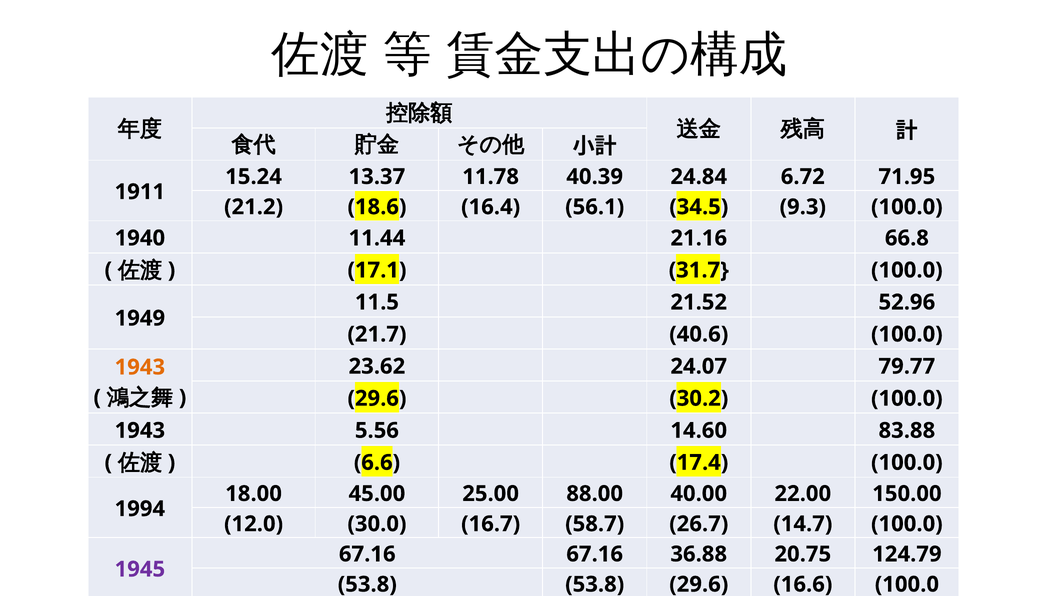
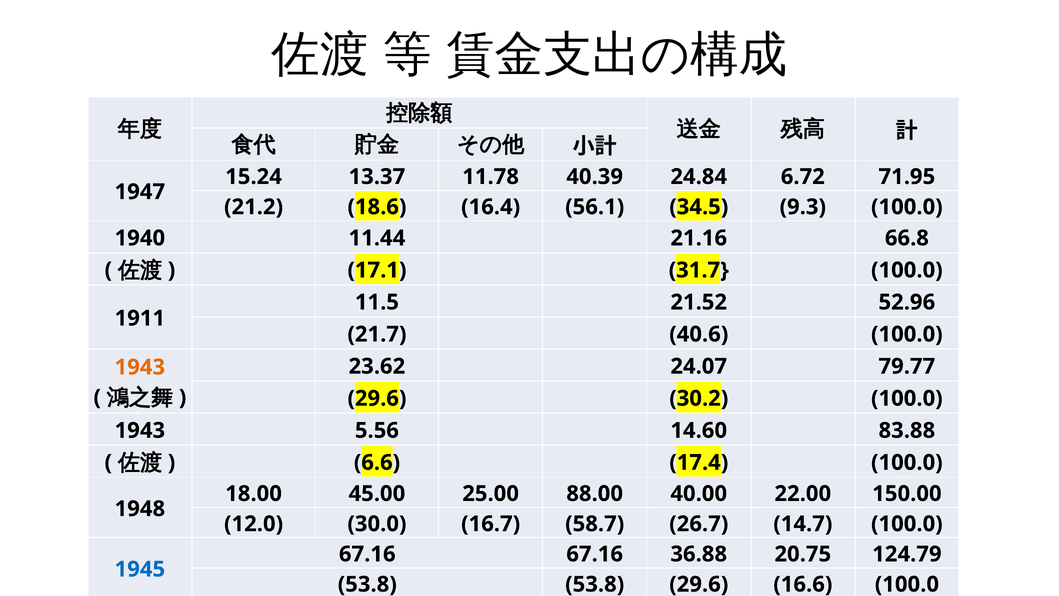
1911: 1911 -> 1947 (140, 192)
1949: 1949 -> 1911 (140, 318)
1994: 1994 -> 1948 (140, 509)
1945 colour: purple -> blue (140, 569)
